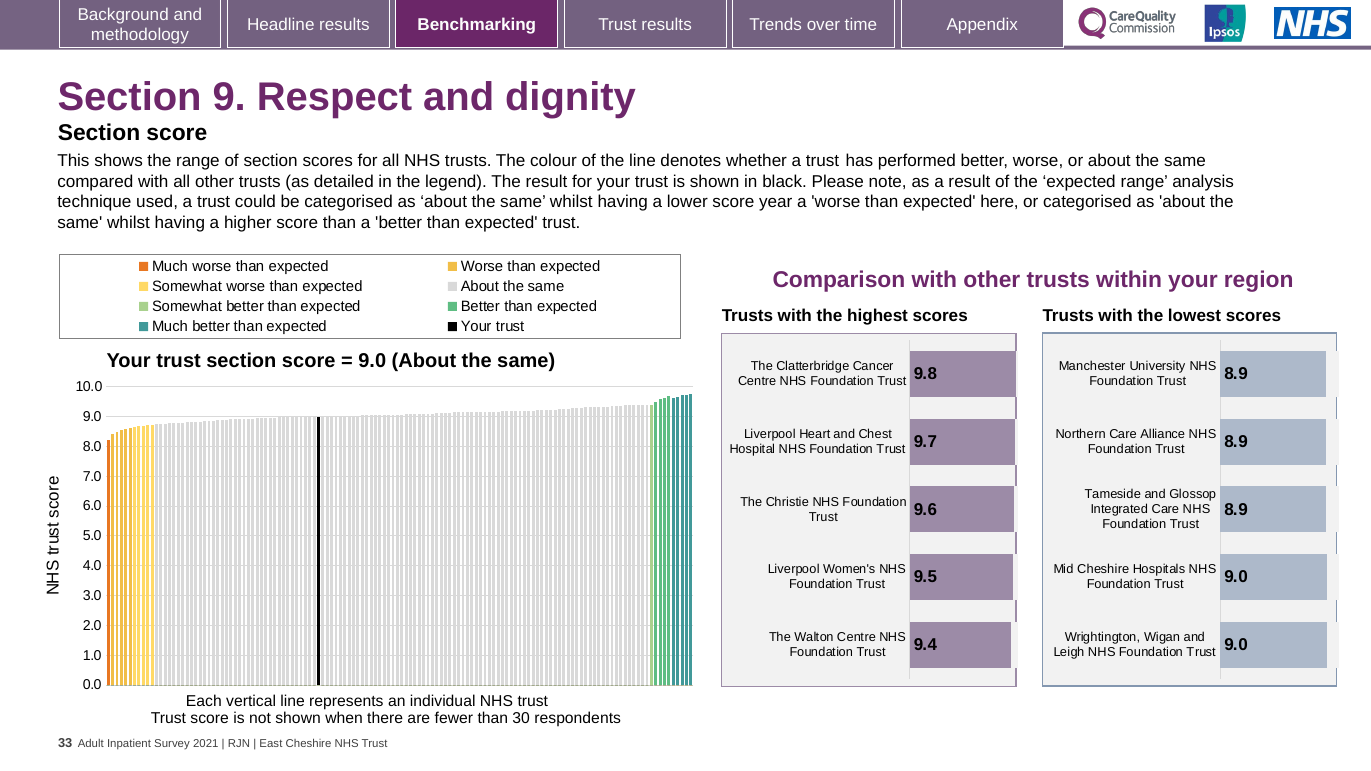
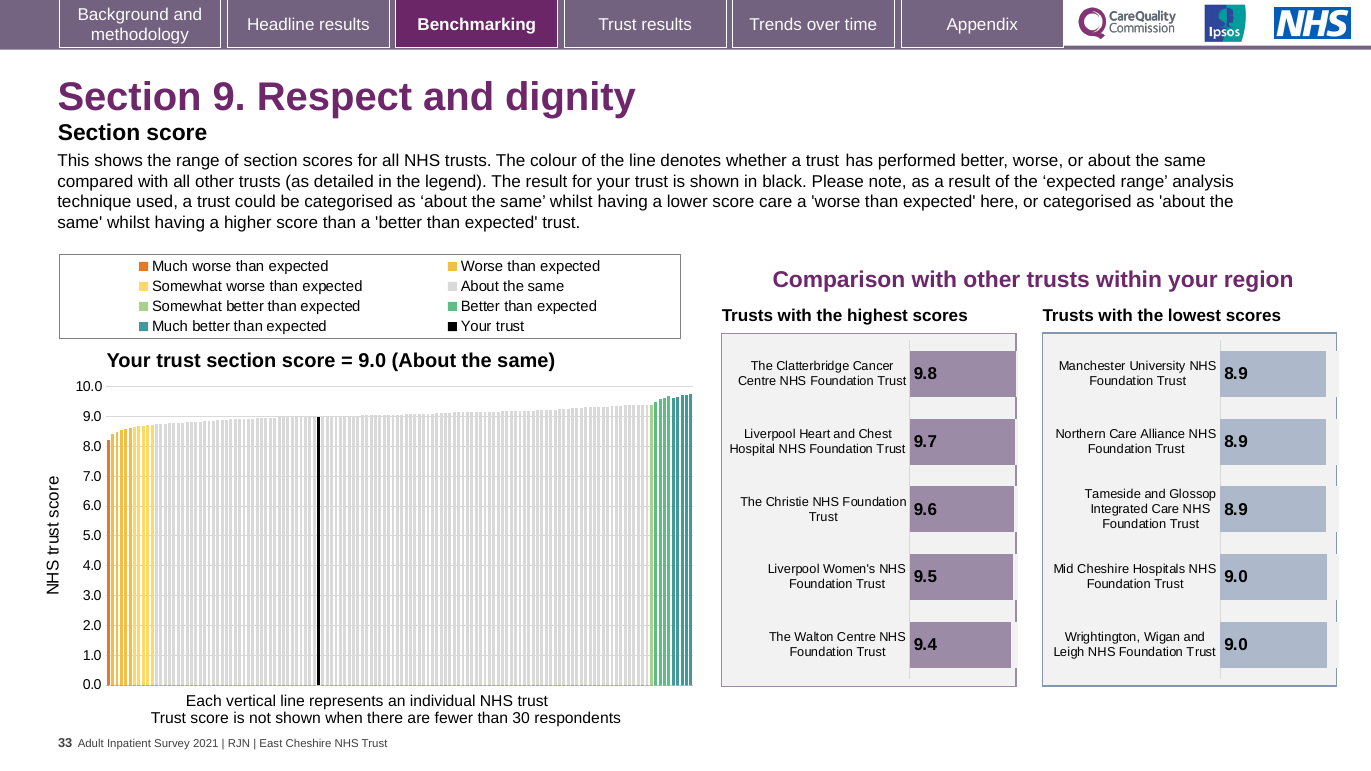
score year: year -> care (776, 202)
